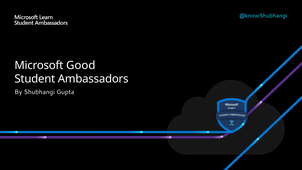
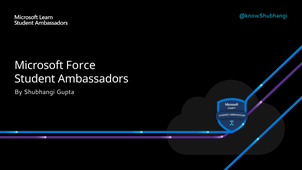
Good: Good -> Force (81, 65)
